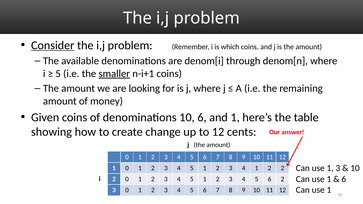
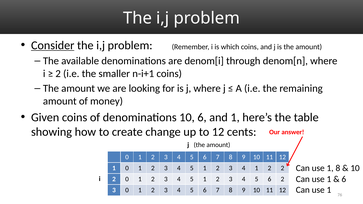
5: 5 -> 2 (58, 74)
smaller underline: present -> none (114, 74)
1 3: 3 -> 8 (338, 168)
